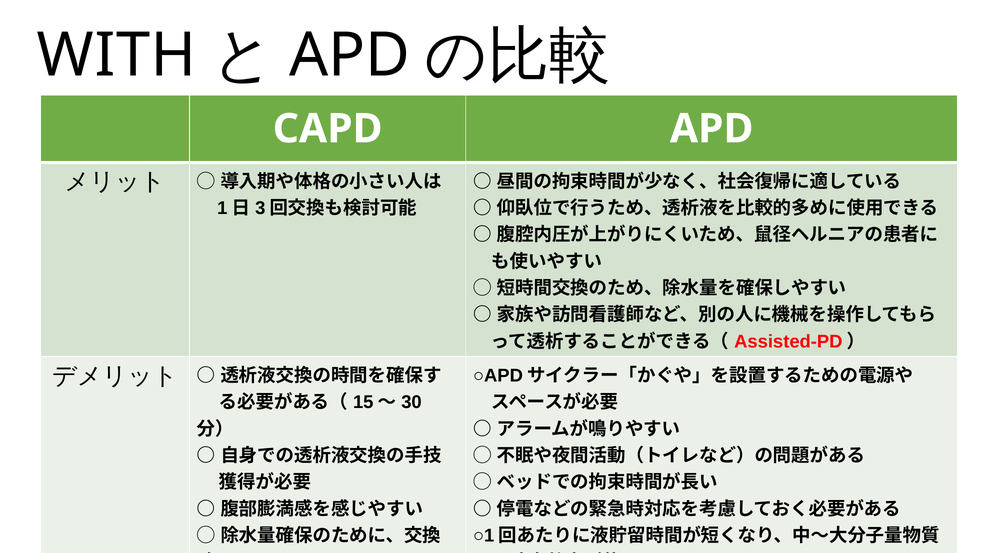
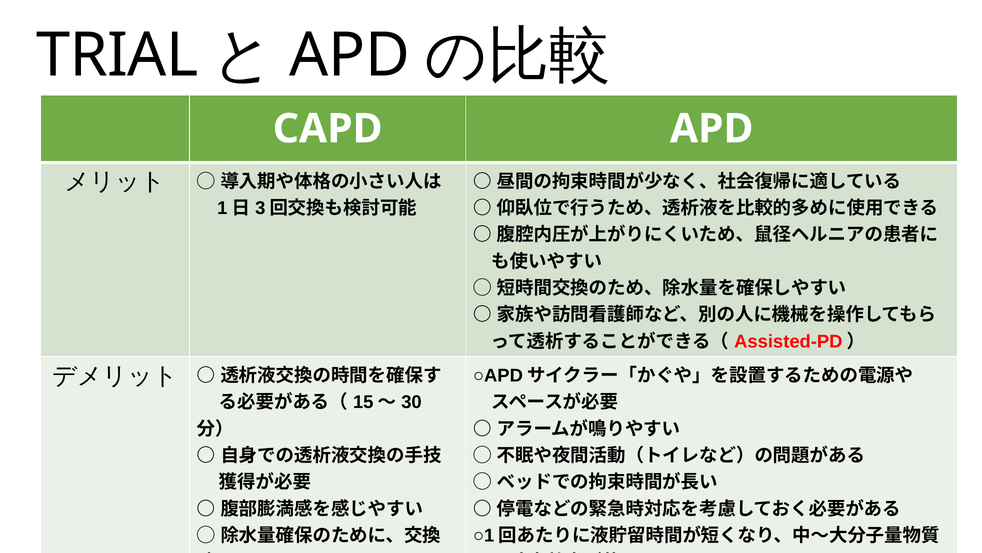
WITH: WITH -> TRIAL (117, 55)
